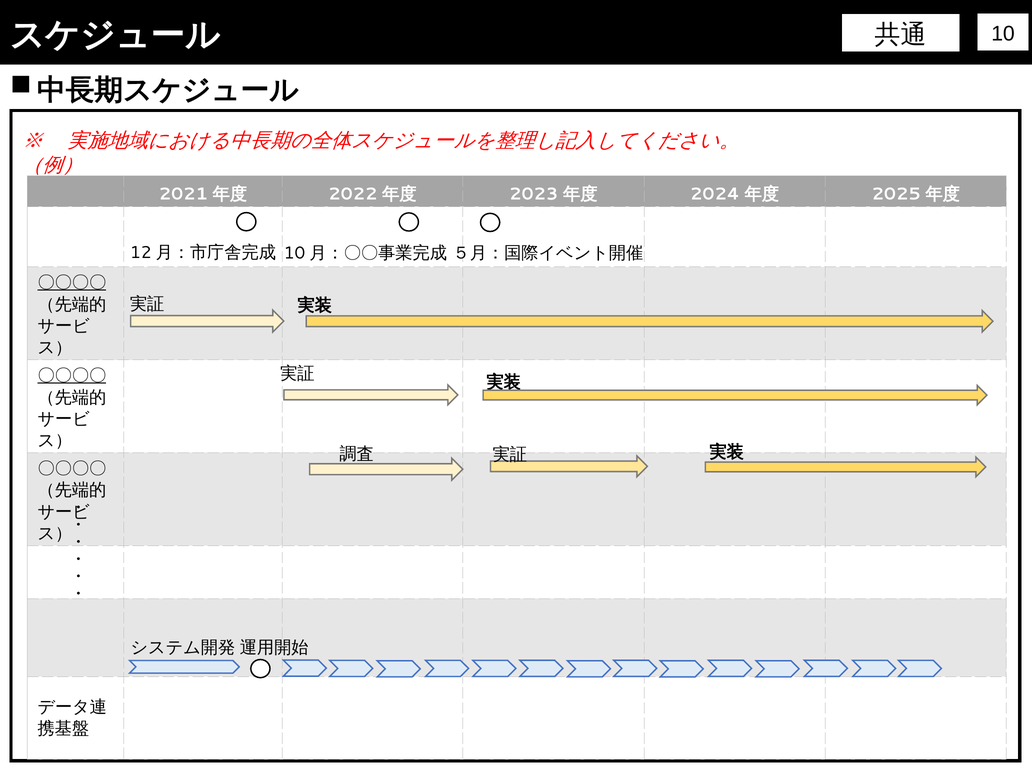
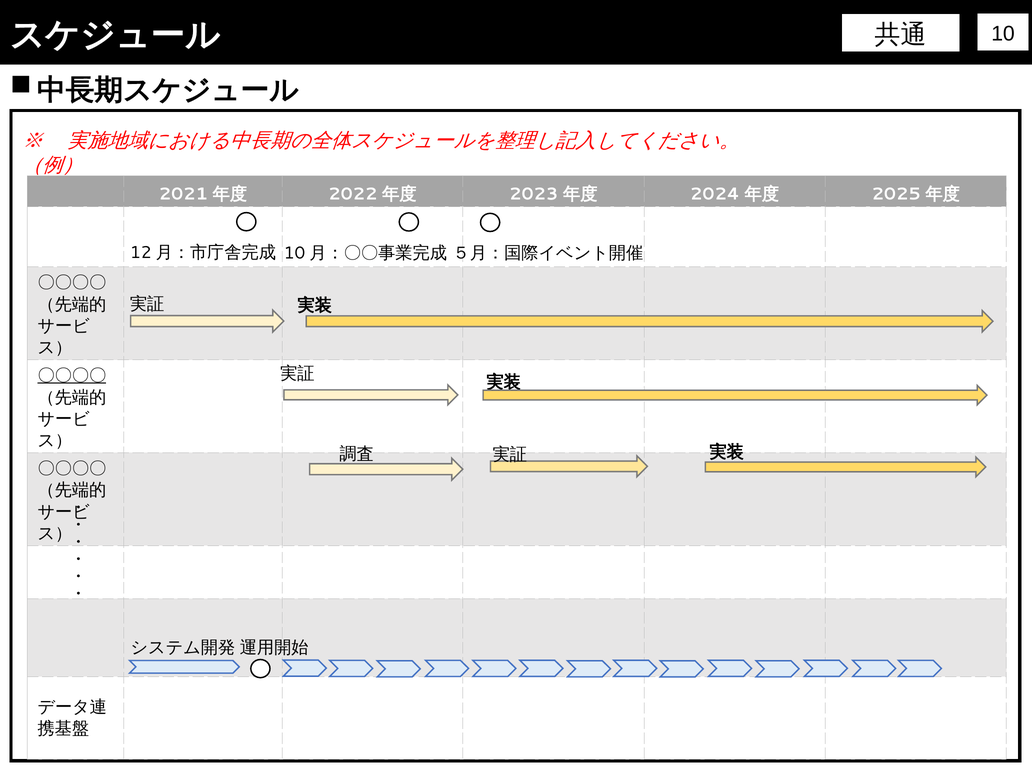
〇〇〇〇 underline: present -> none (72, 283)
